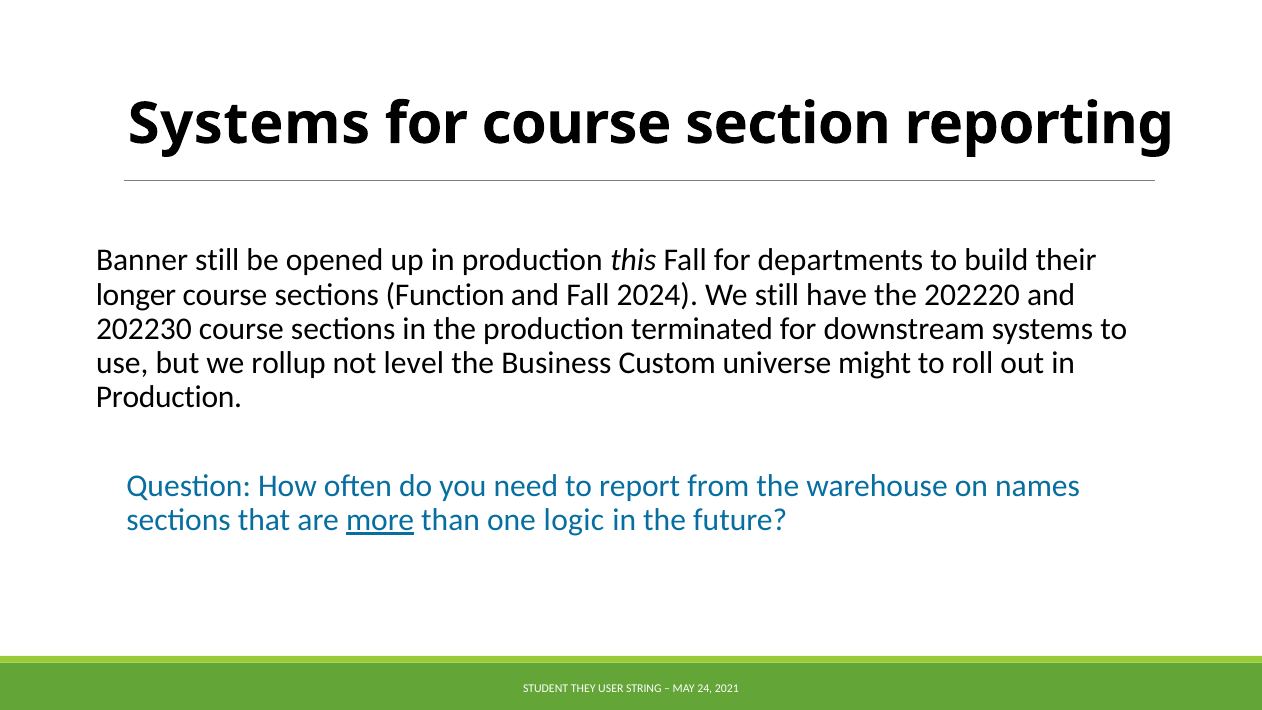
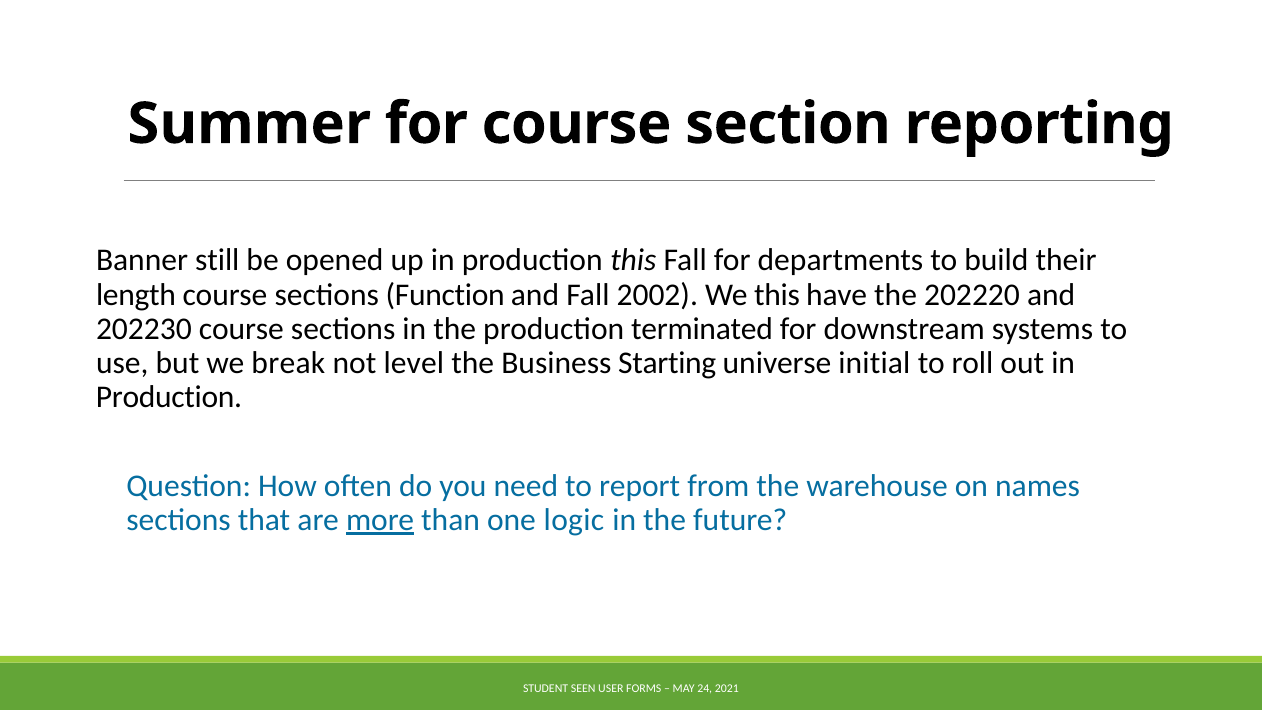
Systems: Systems -> Summer (249, 124)
longer: longer -> length (136, 295)
2024: 2024 -> 2002 (657, 295)
We still: still -> this (777, 295)
rollup: rollup -> break (288, 363)
Custom: Custom -> Starting (667, 363)
might: might -> initial (874, 363)
THEY: THEY -> SEEN (583, 688)
STRING: STRING -> FORMS (644, 688)
